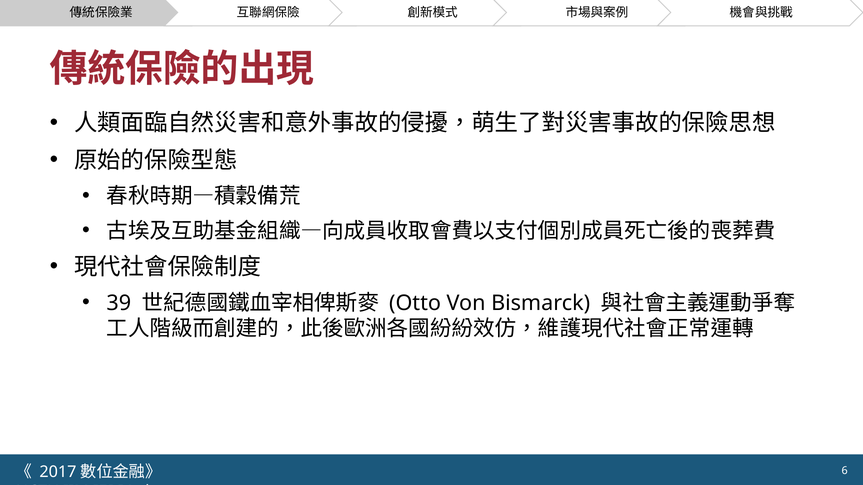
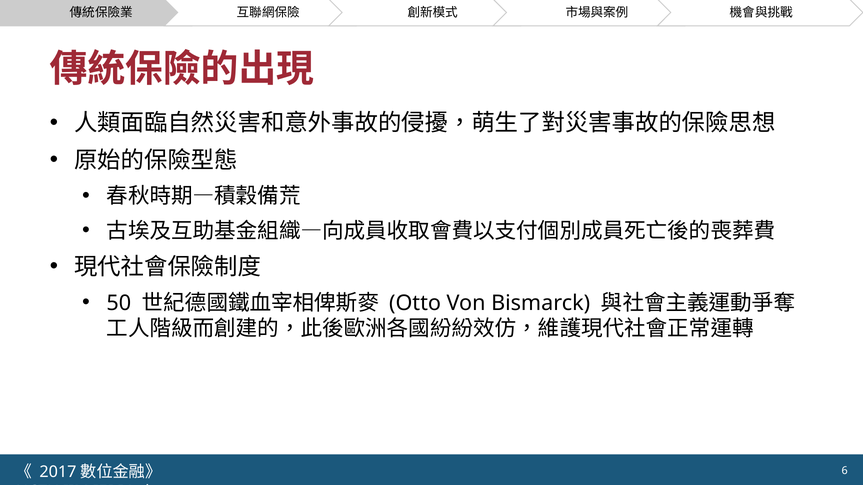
39: 39 -> 50 (119, 303)
